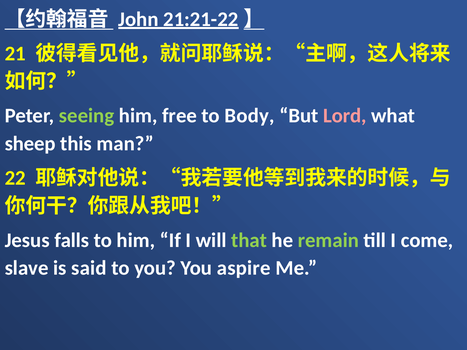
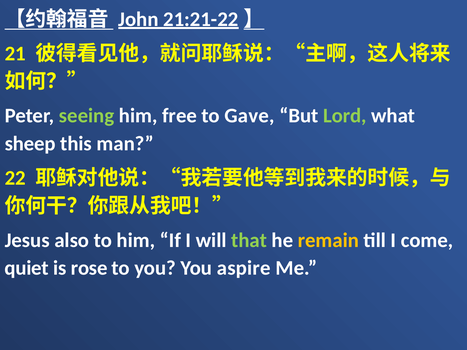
Body: Body -> Gave (249, 116)
Lord colour: pink -> light green (345, 116)
falls: falls -> also (72, 240)
remain colour: light green -> yellow (328, 240)
slave: slave -> quiet (27, 268)
said: said -> rose (89, 268)
